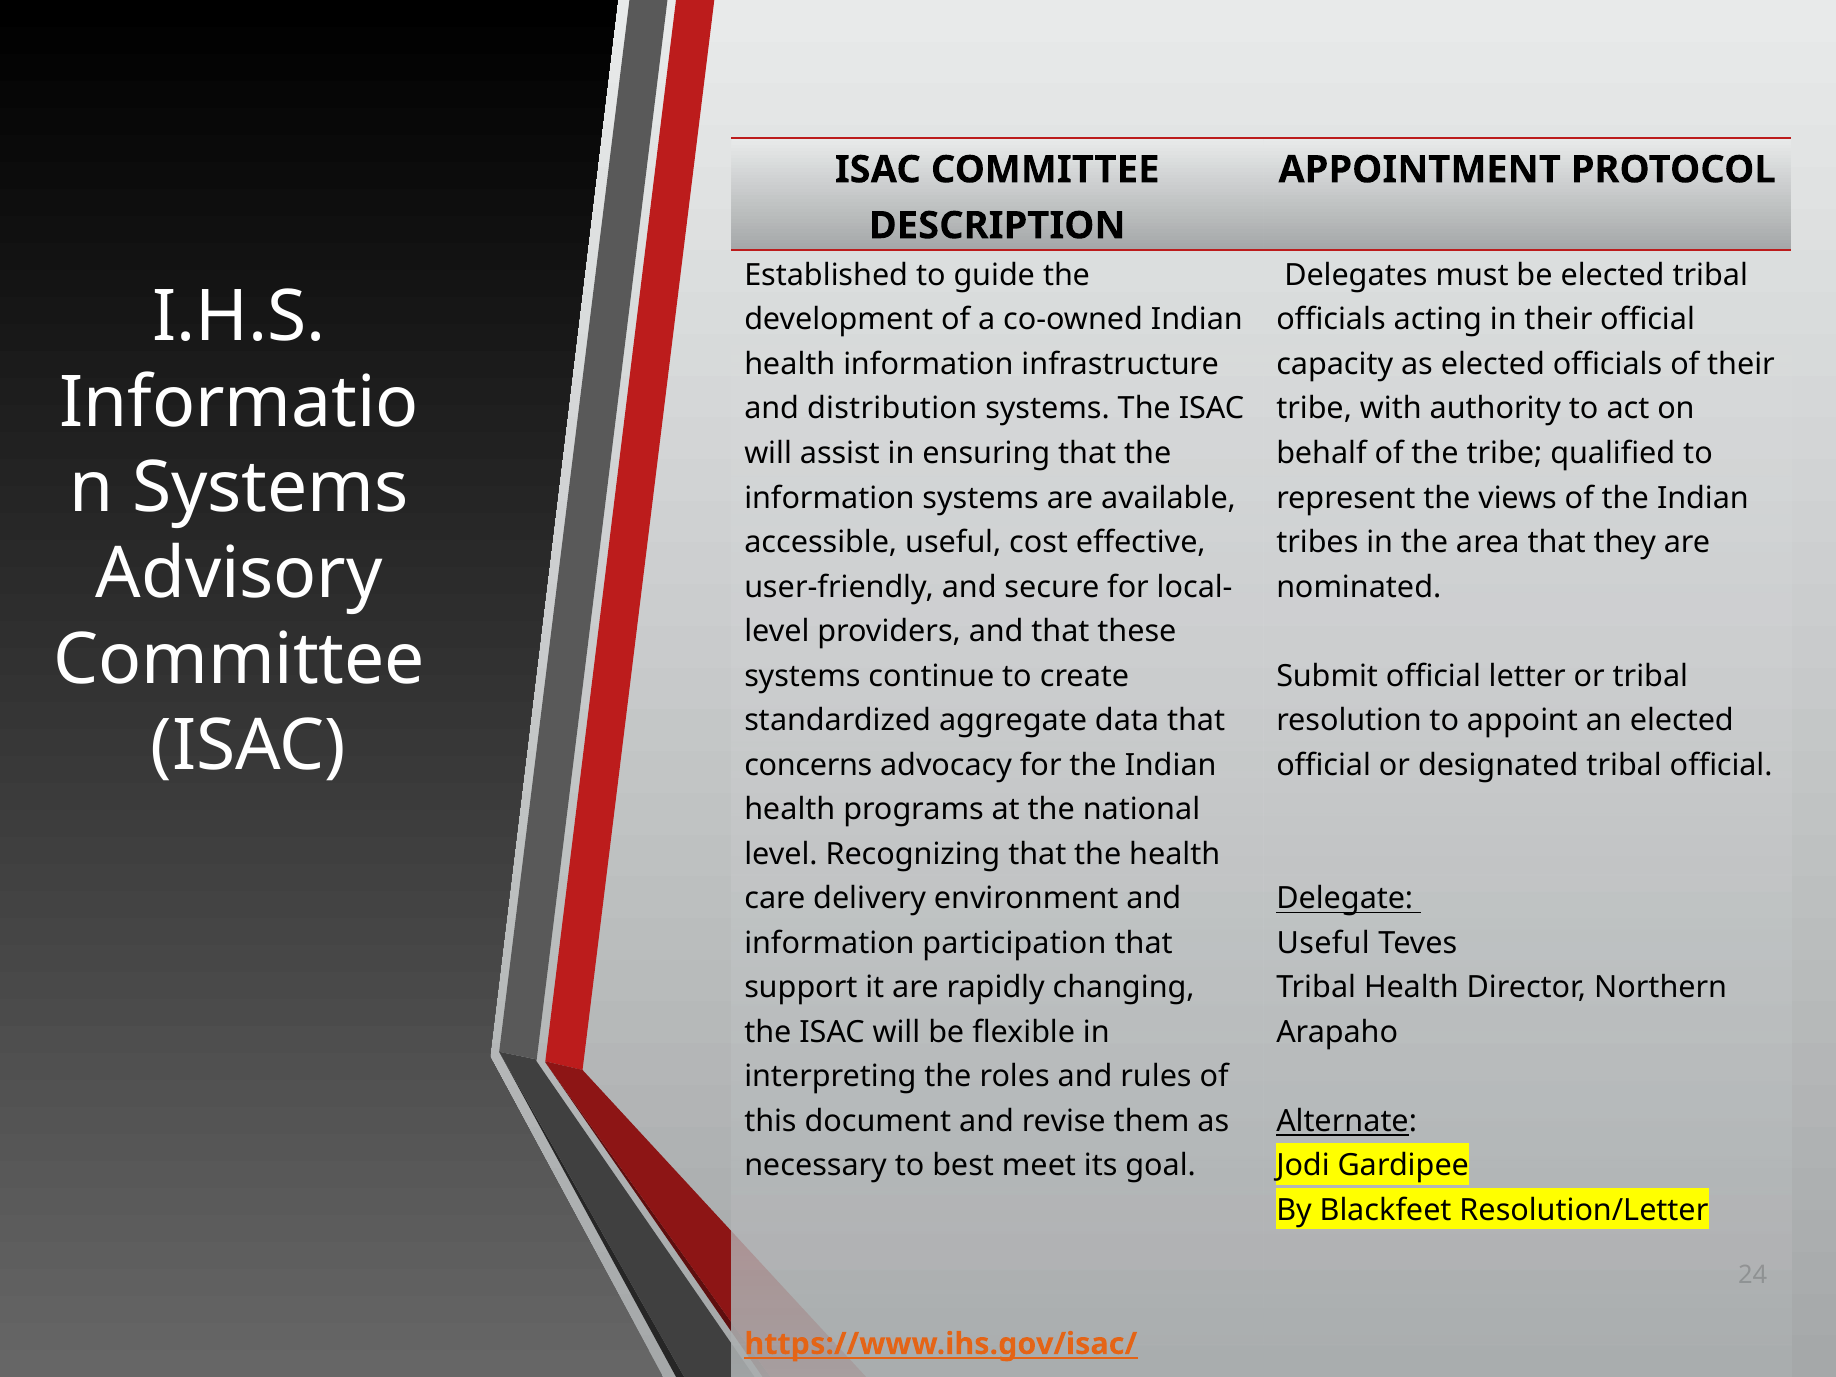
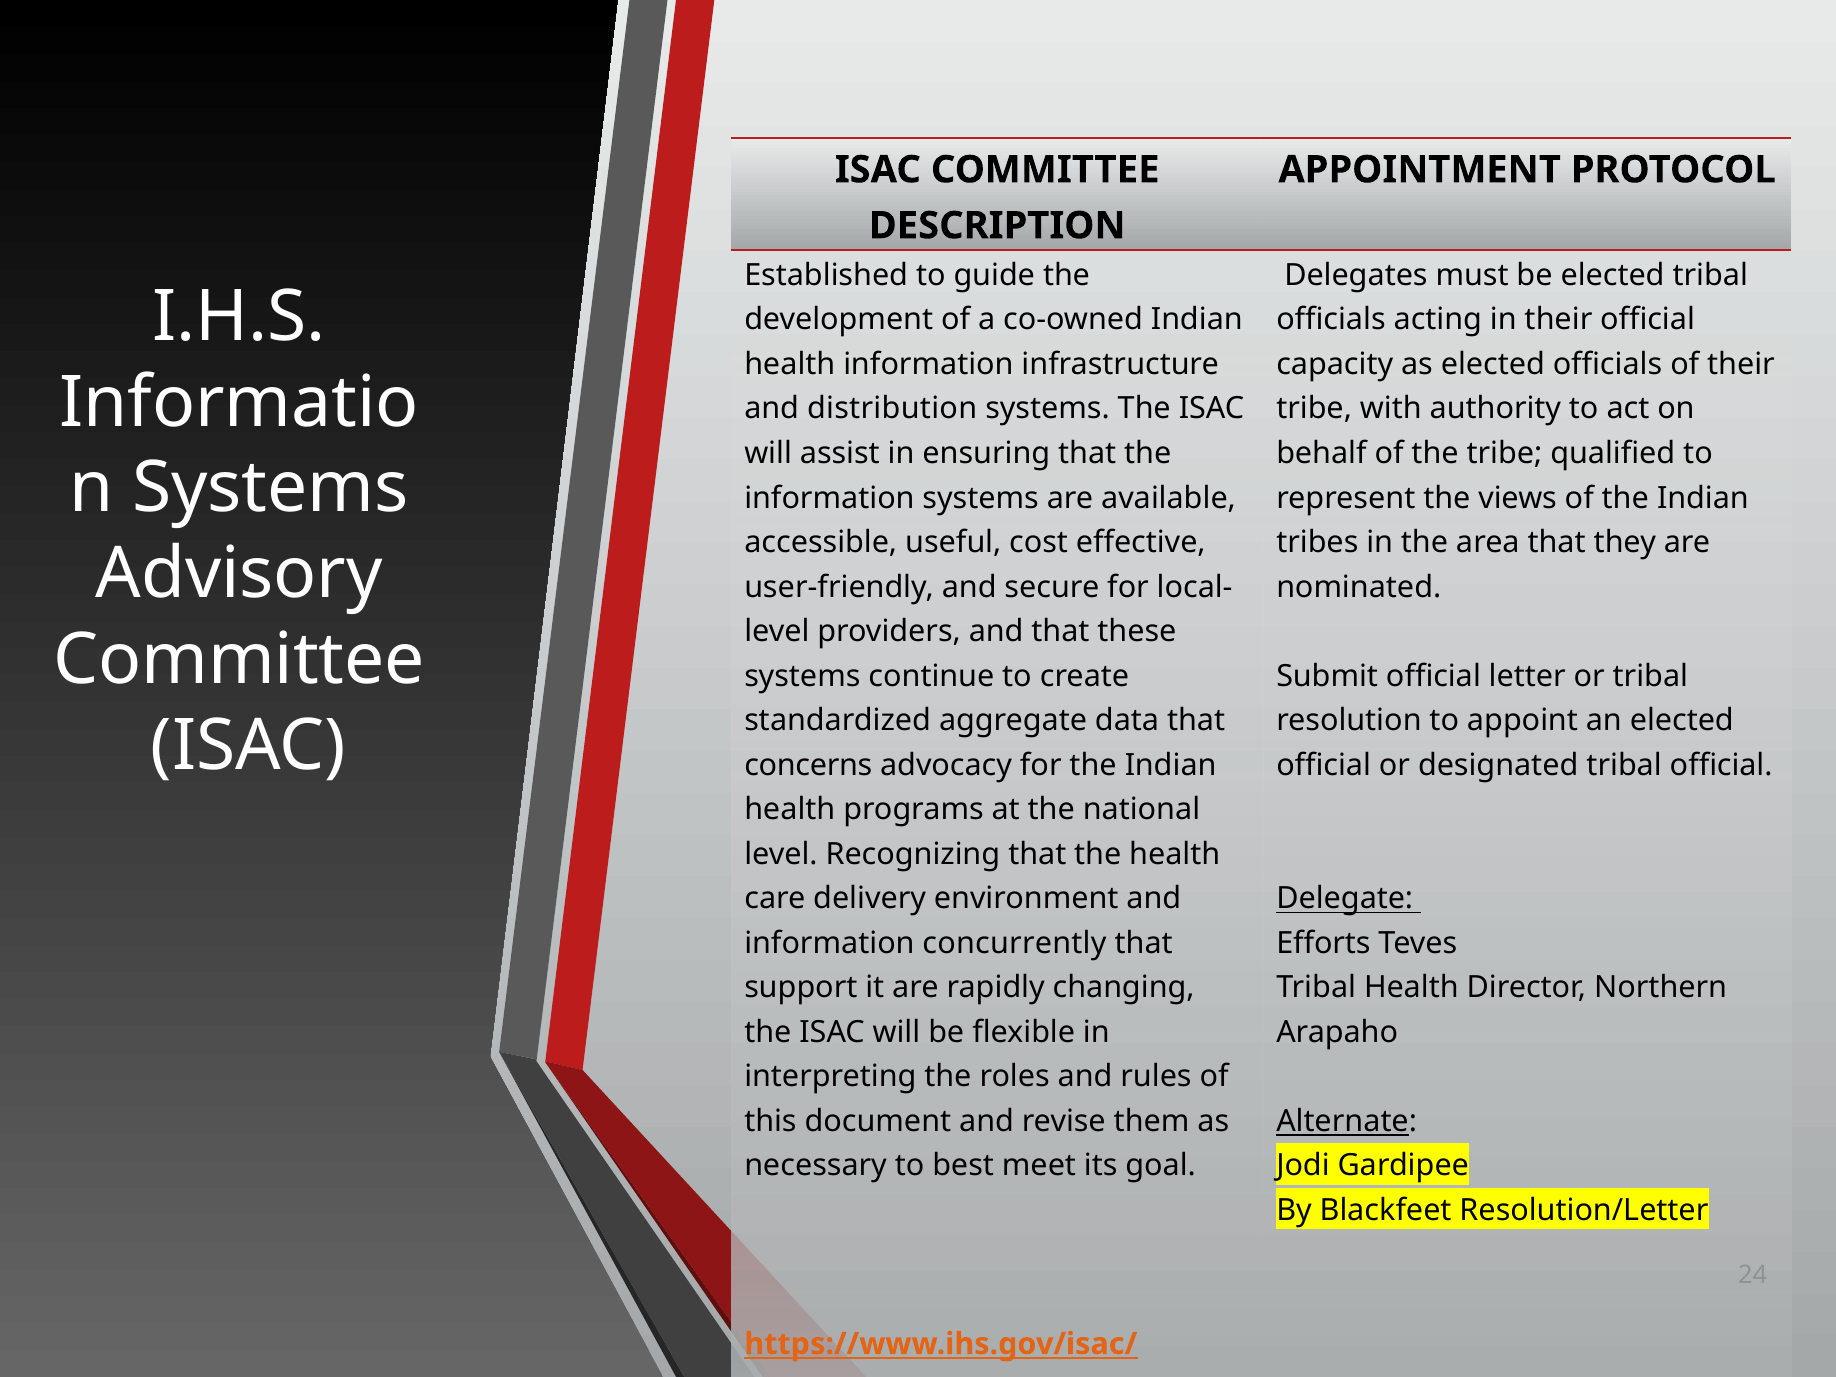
participation: participation -> concurrently (1014, 943)
Useful: Useful -> Efforts (1323, 943)
